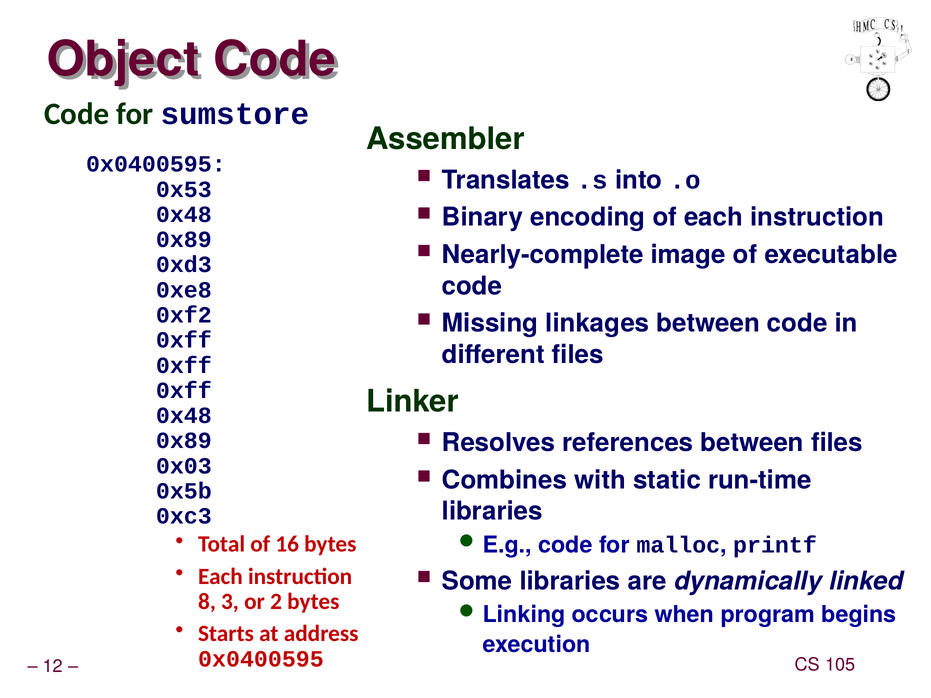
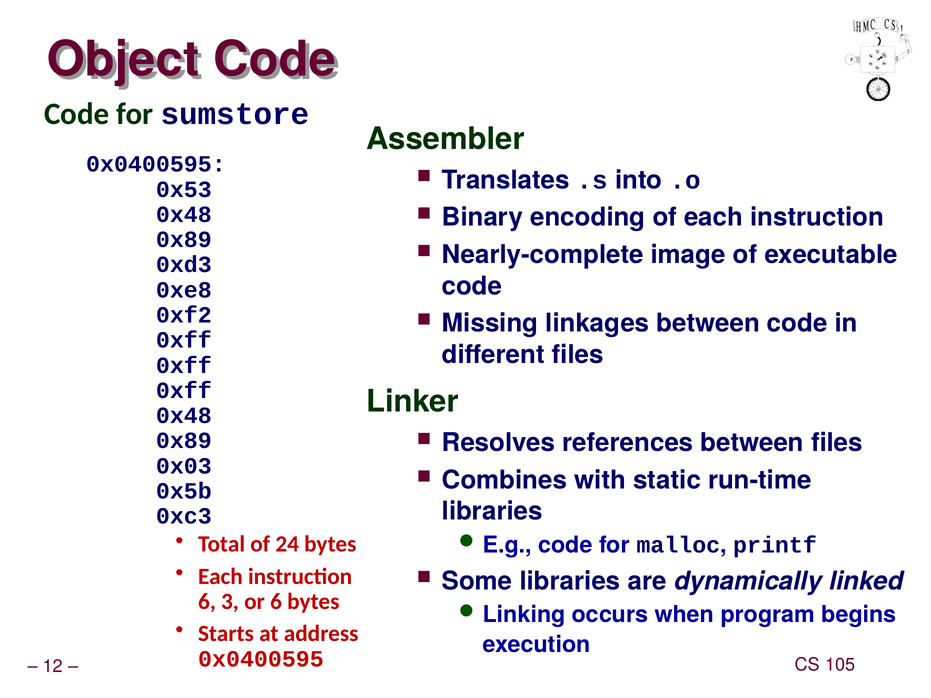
16: 16 -> 24 (287, 545)
8: 8 -> 6 (207, 602)
or 2: 2 -> 6 (276, 602)
